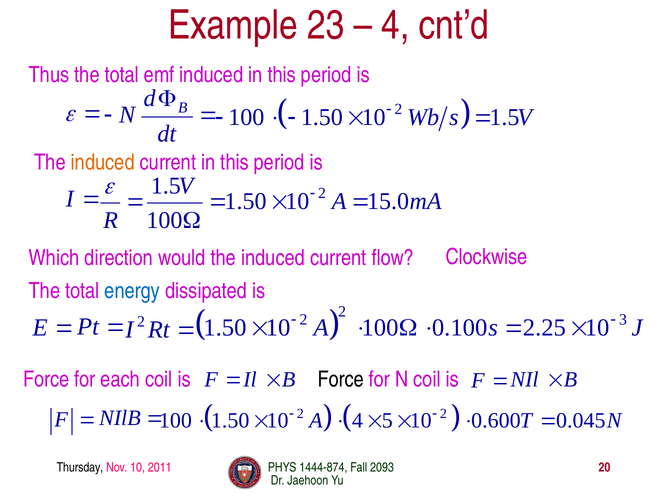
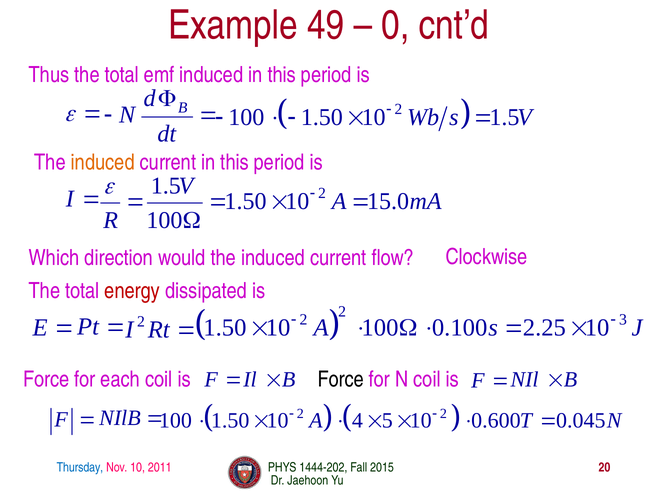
23: 23 -> 49 (326, 25)
4: 4 -> 0 (395, 25)
energy colour: blue -> red (132, 291)
Thursday colour: black -> blue (80, 468)
1444-874: 1444-874 -> 1444-202 (323, 468)
2093: 2093 -> 2015 (382, 468)
